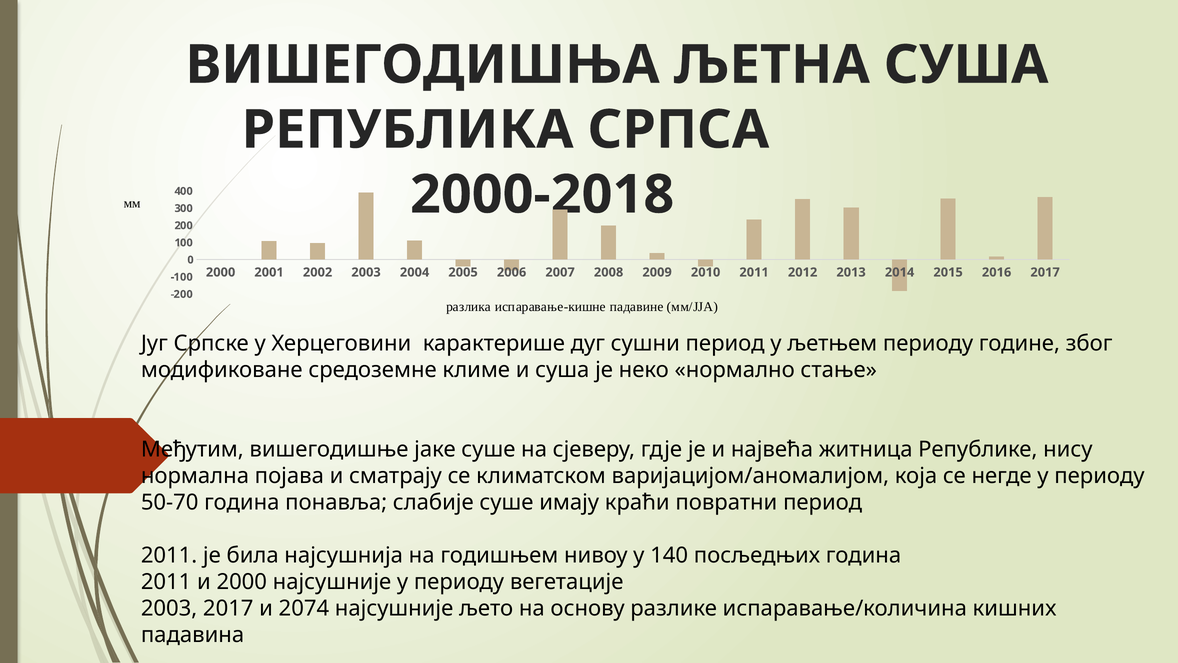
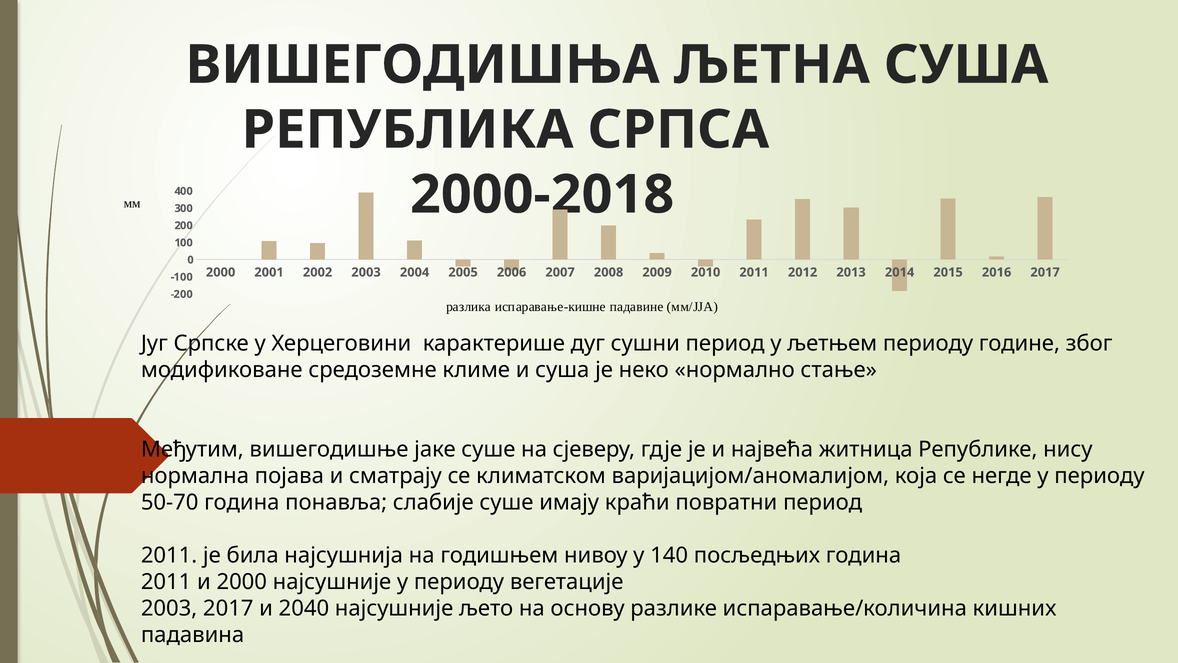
2074: 2074 -> 2040 (304, 608)
